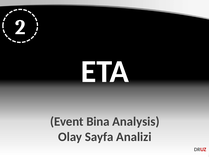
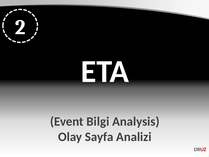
Bina: Bina -> Bilgi (98, 121)
